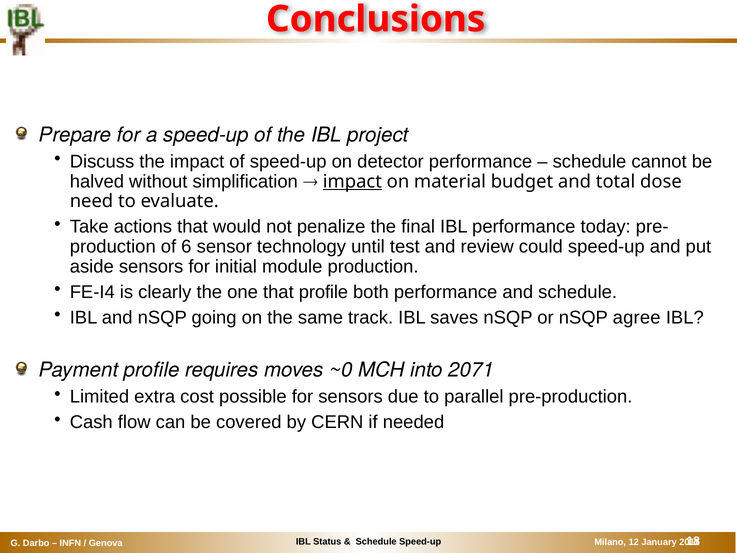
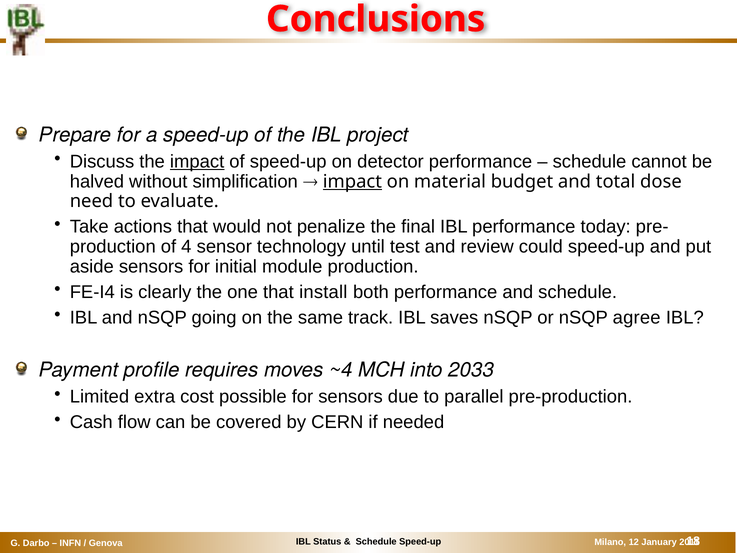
impact underline: none -> present (197, 161)
6: 6 -> 4 (186, 247)
that profile: profile -> install (323, 292)
~0: ~0 -> ~4 (341, 370)
2071: 2071 -> 2033 (471, 370)
